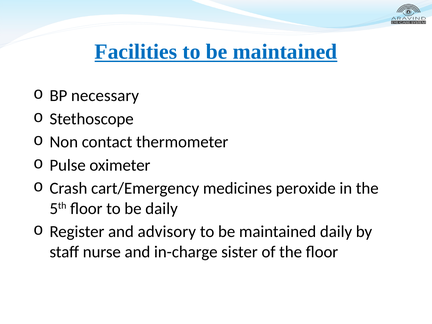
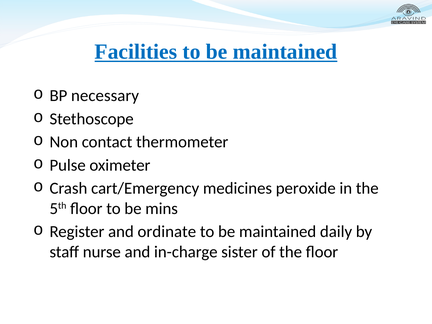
be daily: daily -> mins (162, 208)
advisory: advisory -> ordinate (167, 232)
